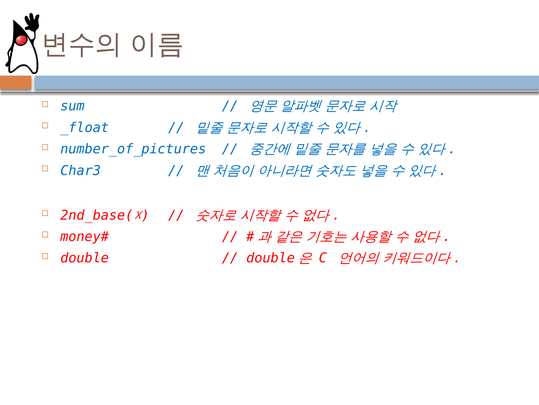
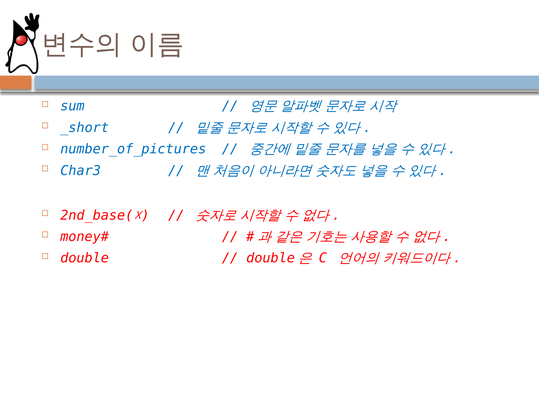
_float: _float -> _short (85, 127)
